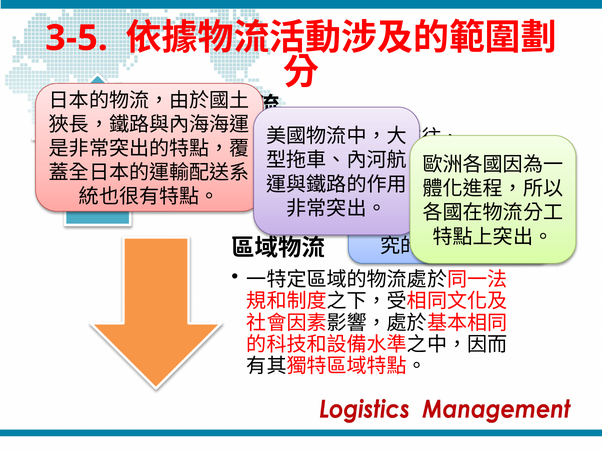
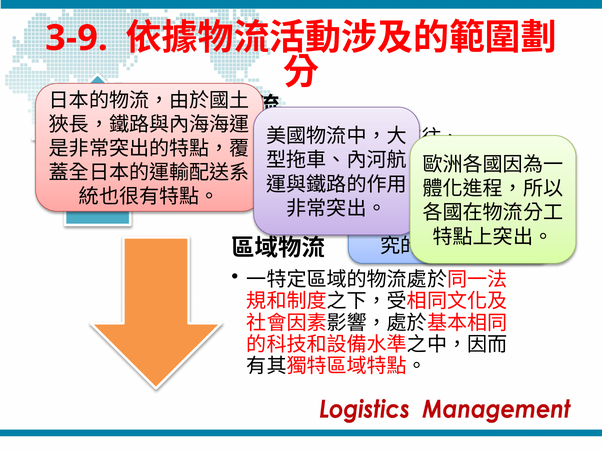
3-5: 3-5 -> 3-9 (77, 38)
